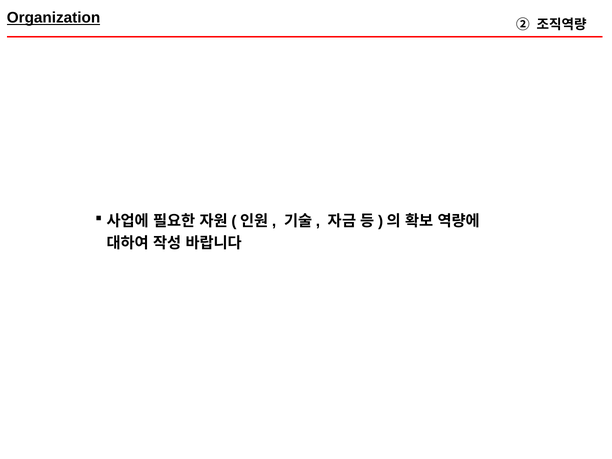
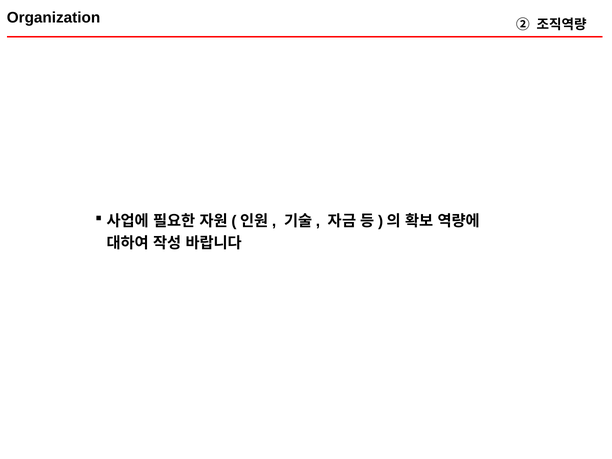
Organization underline: present -> none (54, 18)
